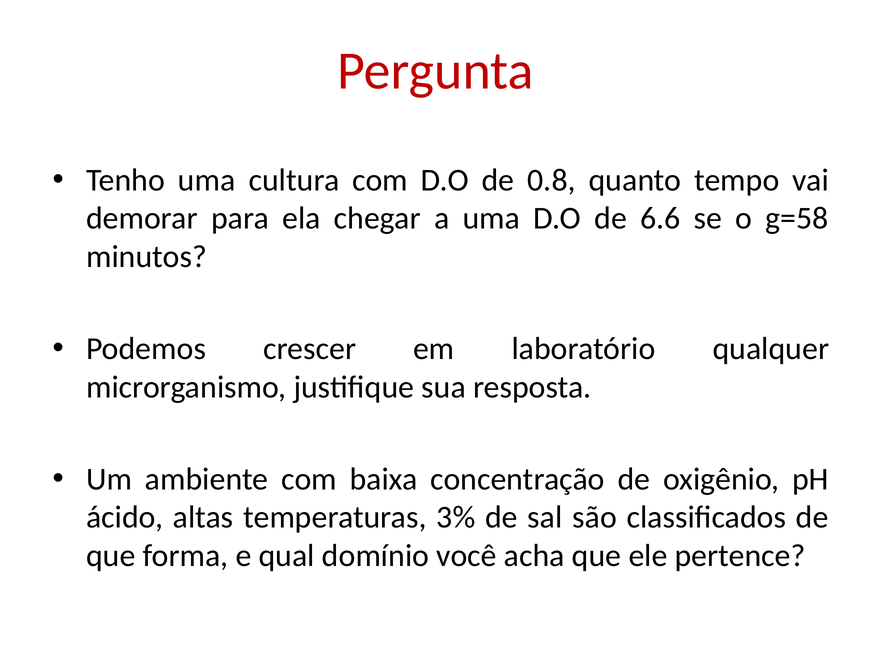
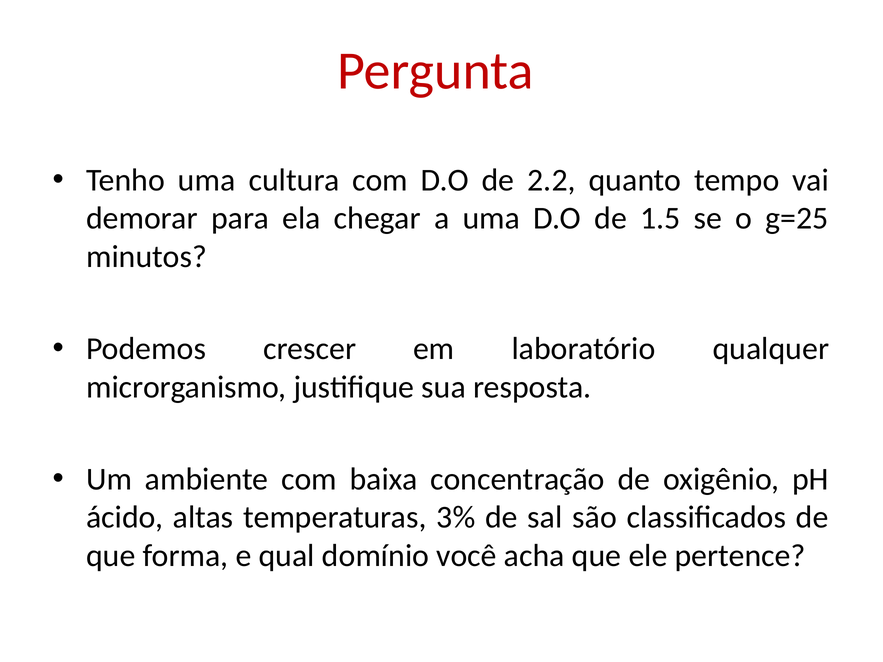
0.8: 0.8 -> 2.2 (551, 180)
6.6: 6.6 -> 1.5 (660, 219)
g=58: g=58 -> g=25 (797, 219)
